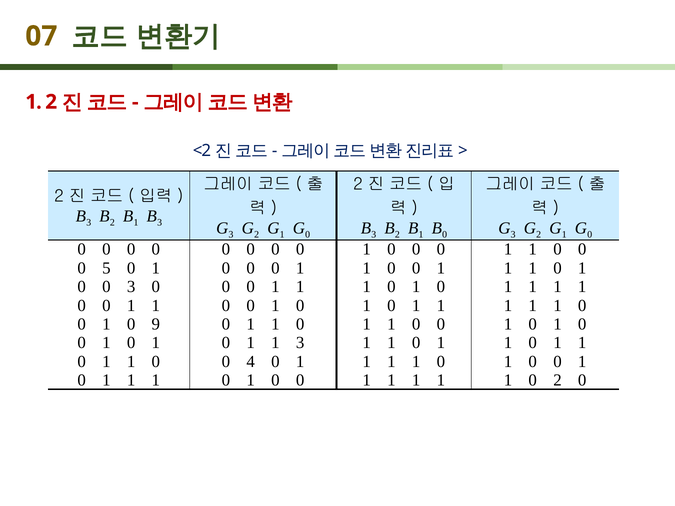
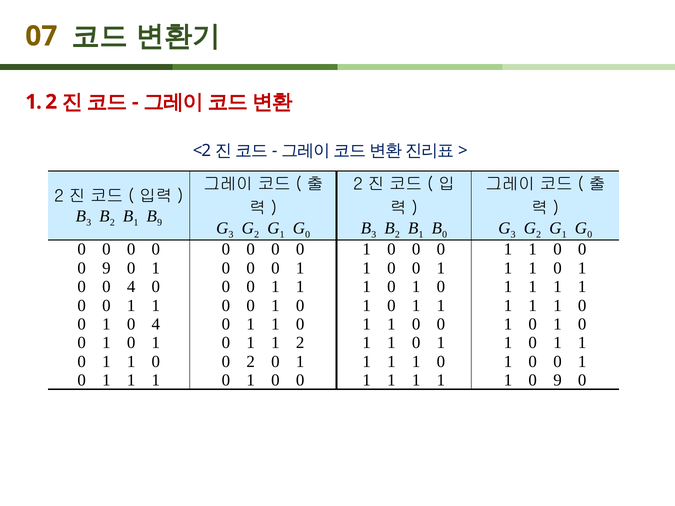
3: 3 -> 9 (160, 223)
5: 5 -> 9 (106, 268)
0 0 3: 3 -> 4 (131, 287)
1 0 9: 9 -> 4 (156, 324)
1 1 3: 3 -> 2 (300, 343)
4: 4 -> 2 (251, 362)
1 0 2: 2 -> 9 (558, 380)
